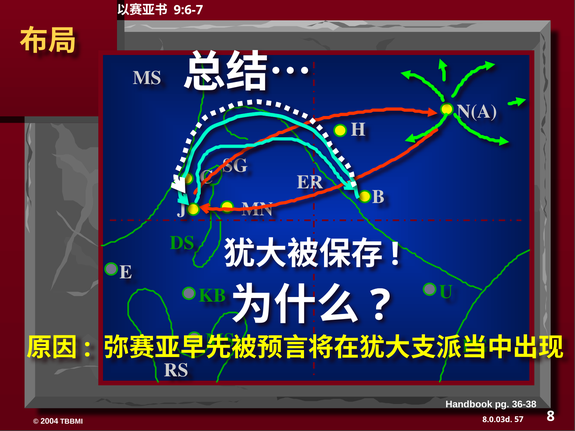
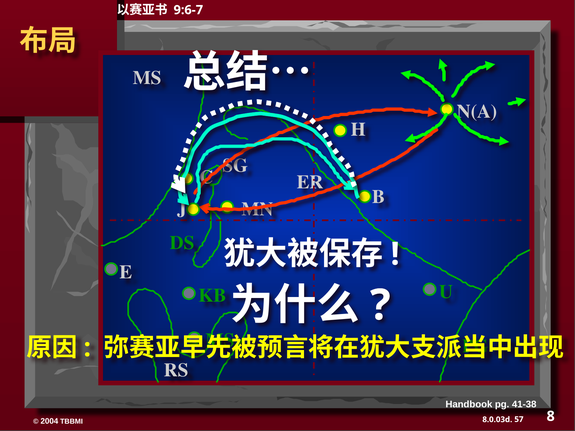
36-38: 36-38 -> 41-38 (524, 405)
